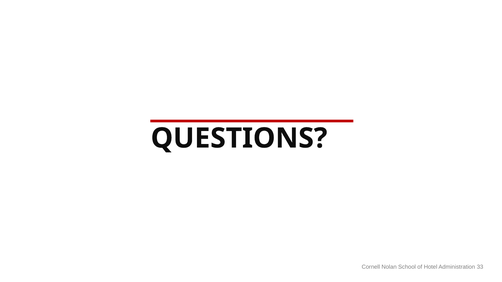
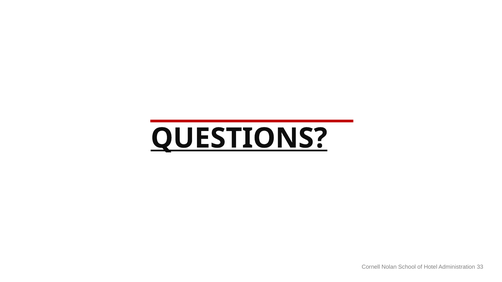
QUESTIONS underline: none -> present (239, 138)
